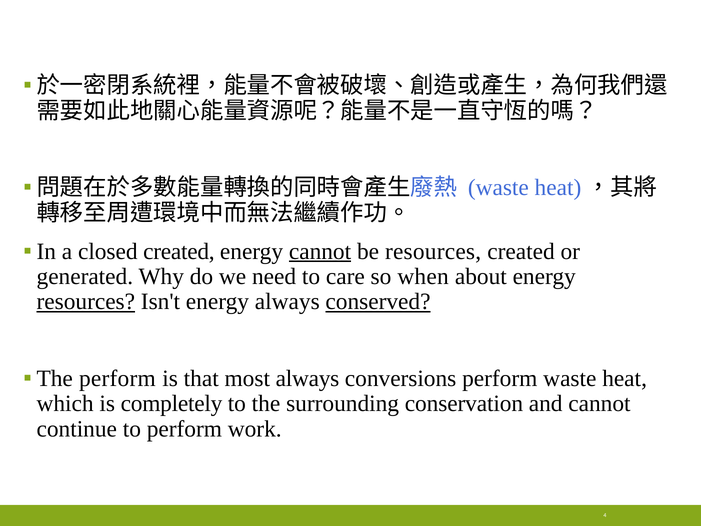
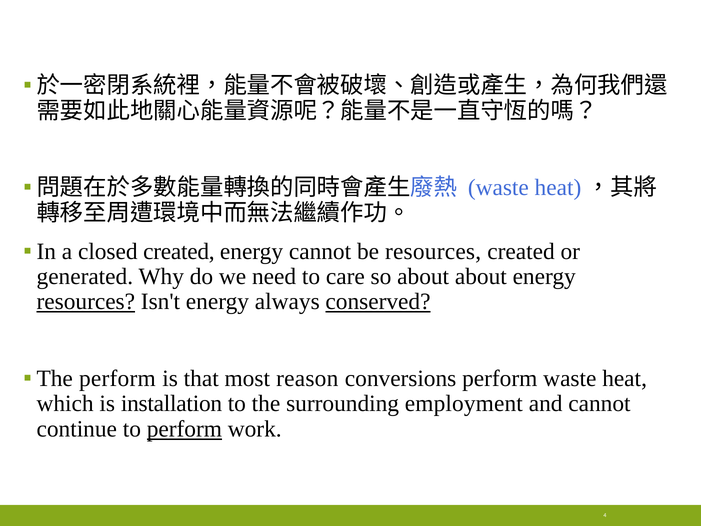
cannot underline: present -> none (320, 251)
so when: when -> about (423, 276)
most always: always -> reason (307, 378)
completely: completely -> installation (172, 404)
conservation: conservation -> employment (464, 404)
perform underline: none -> present (184, 429)
